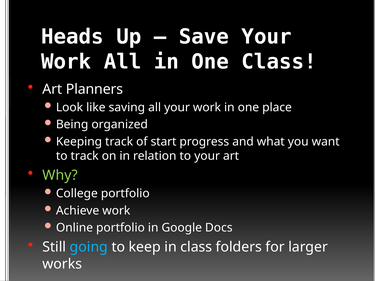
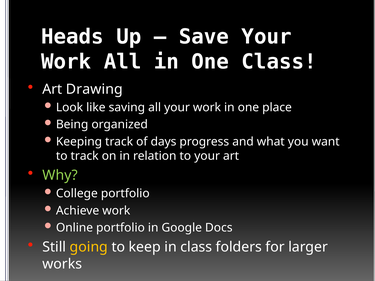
Planners: Planners -> Drawing (94, 89)
start: start -> days (164, 142)
going colour: light blue -> yellow (89, 247)
